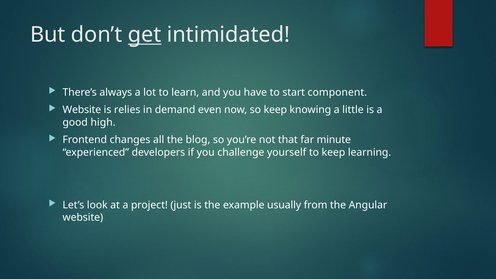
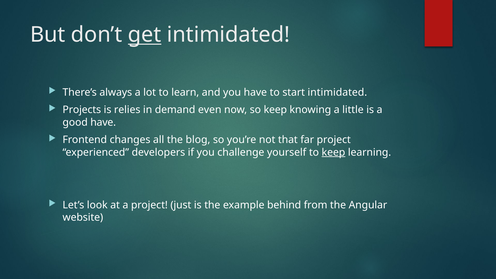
start component: component -> intimidated (337, 92)
Website: Website -> Projects (82, 110)
good high: high -> have (103, 122)
far minute: minute -> project (334, 140)
keep underline: none -> present (333, 152)
usually: usually -> behind (284, 205)
